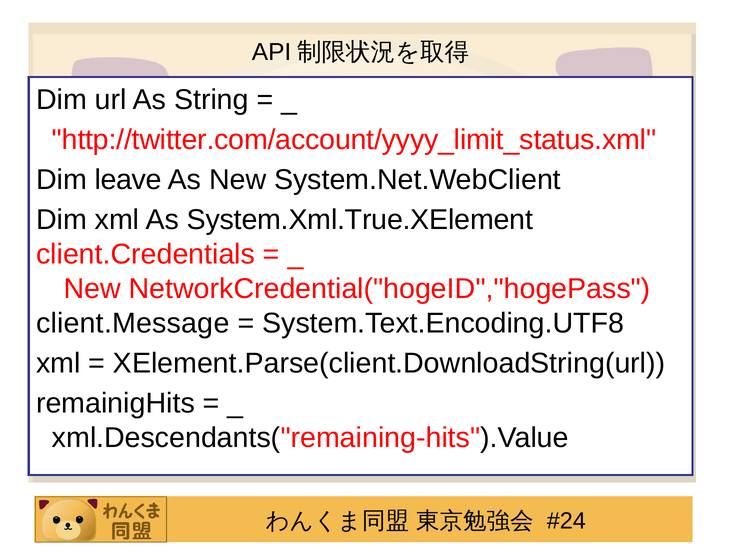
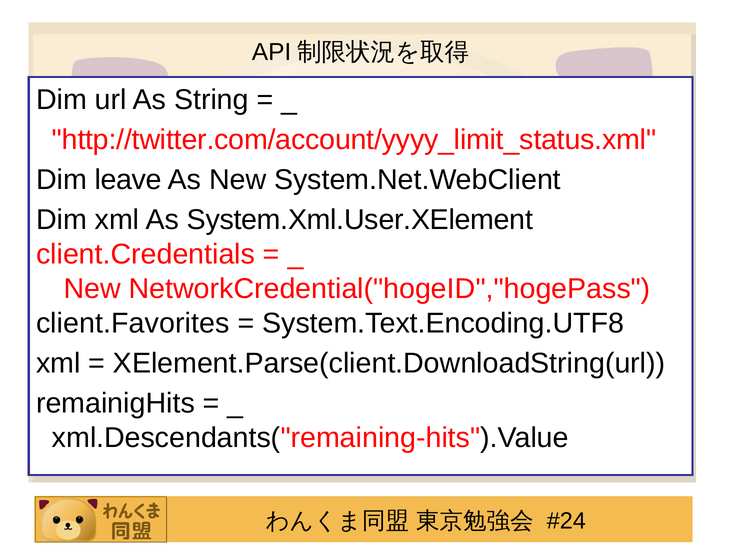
System.Xml.True.XElement: System.Xml.True.XElement -> System.Xml.User.XElement (360, 220)
client.Message: client.Message -> client.Favorites (133, 323)
